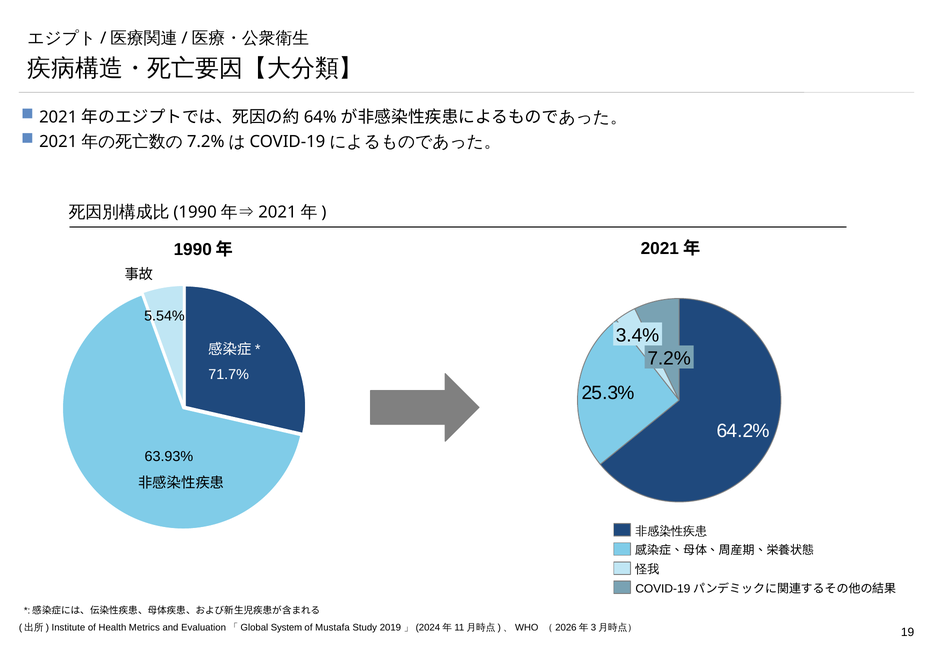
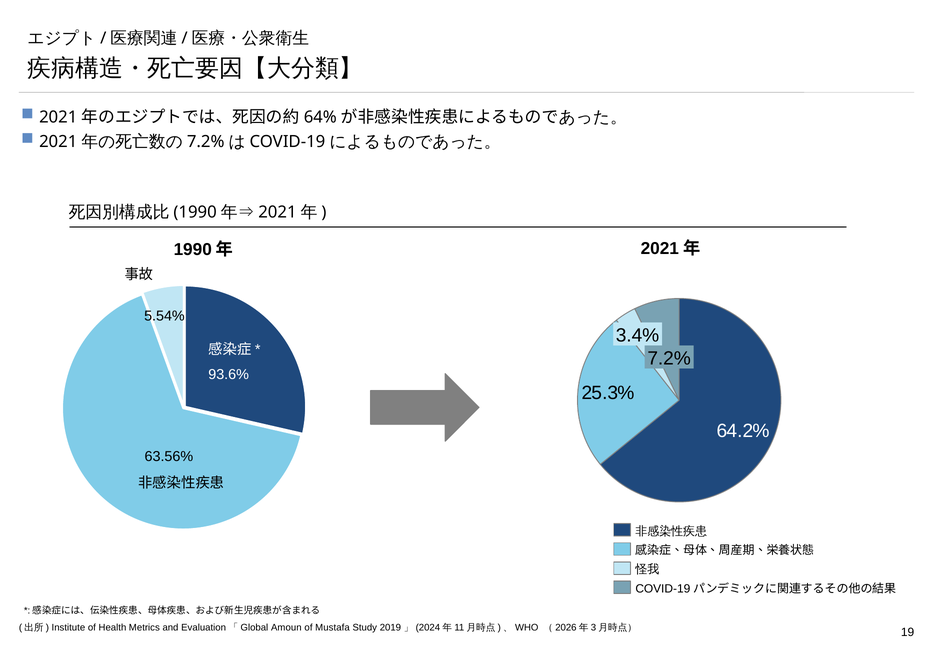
71.7%: 71.7% -> 93.6% (229, 375)
63.93%: 63.93% -> 63.56% (169, 456)
System: System -> Amoun (286, 628)
